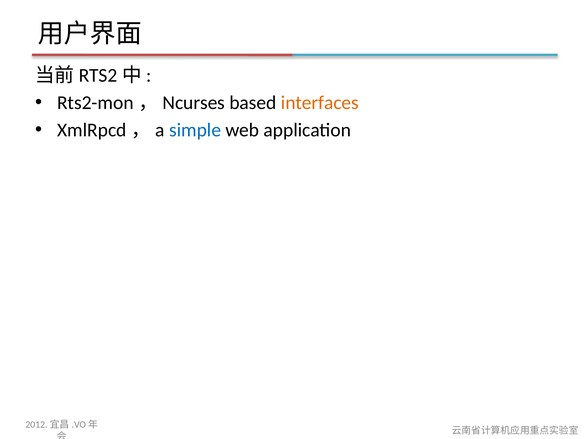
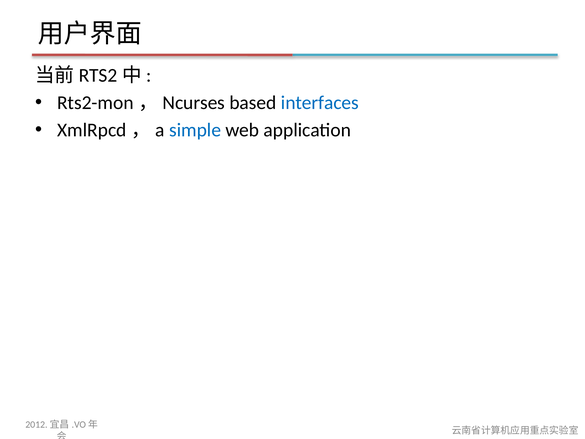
interfaces colour: orange -> blue (320, 103)
